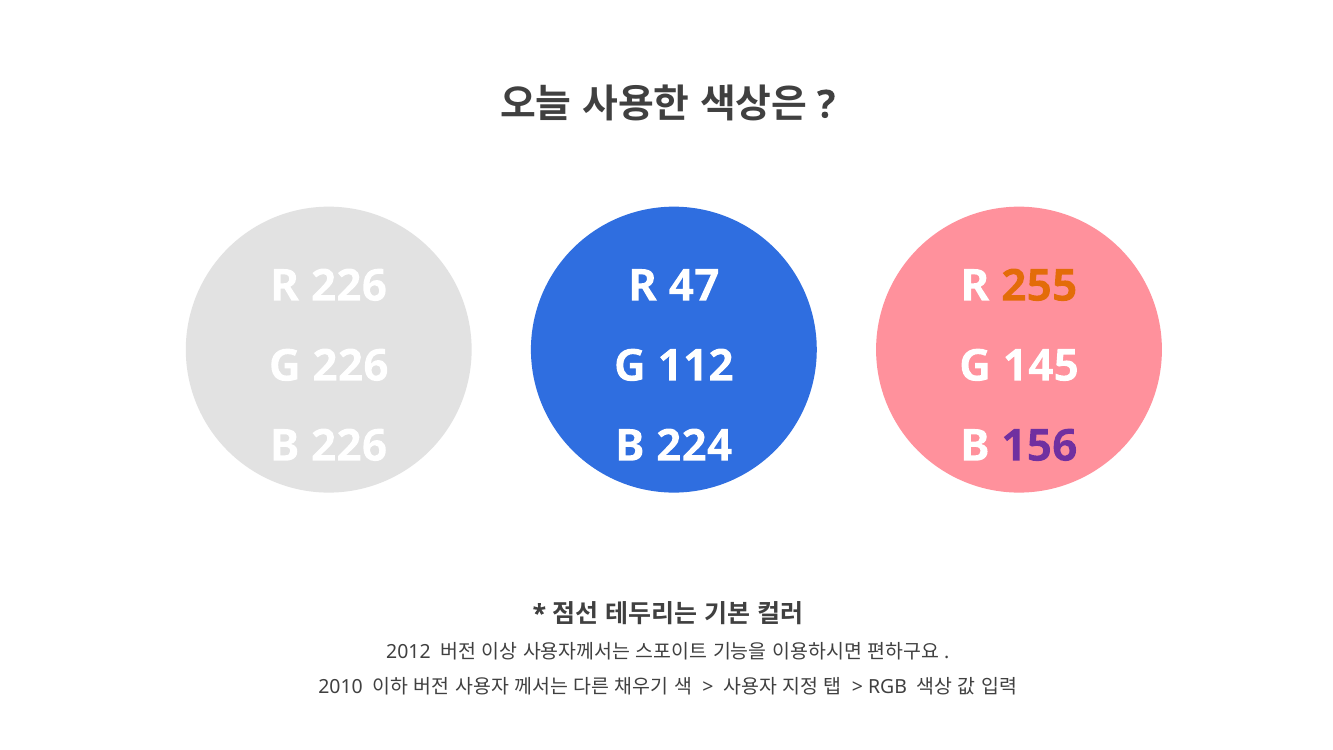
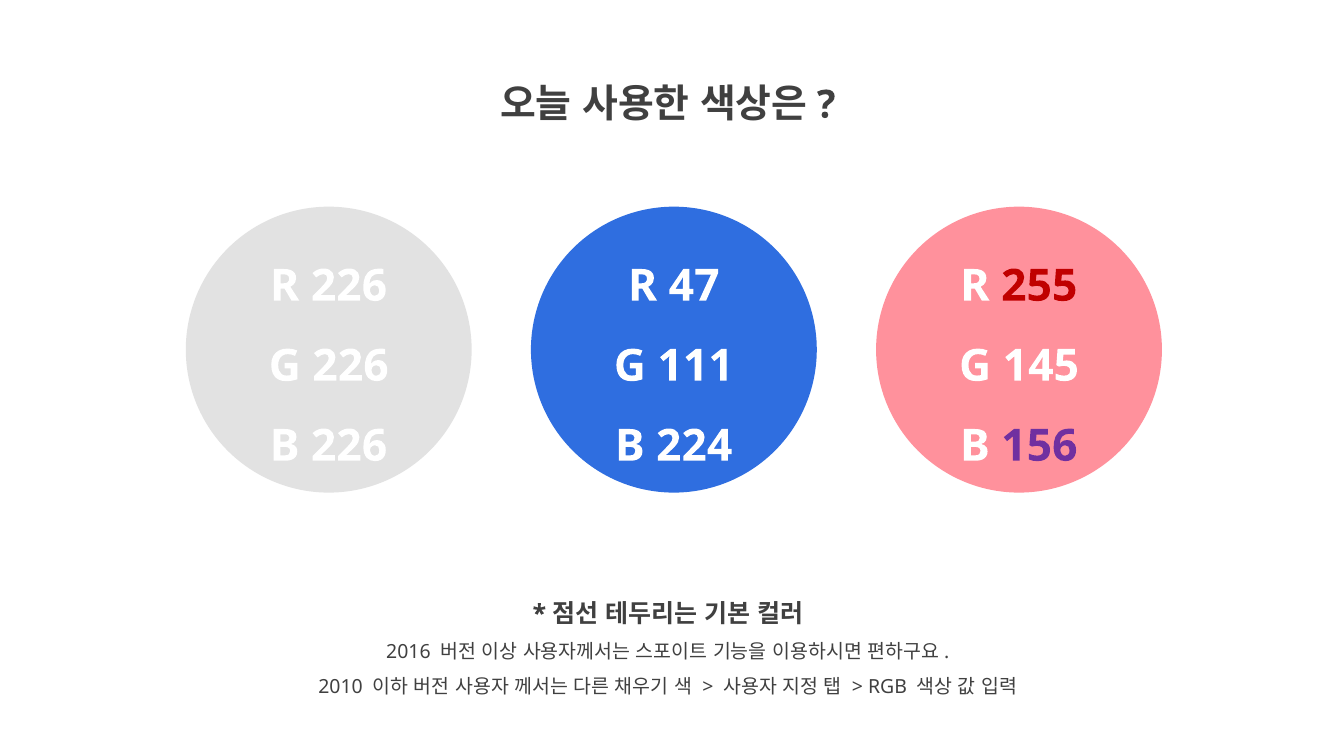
255 colour: orange -> red (1039, 286)
112: 112 -> 111 (696, 366)
2012: 2012 -> 2016 (408, 652)
